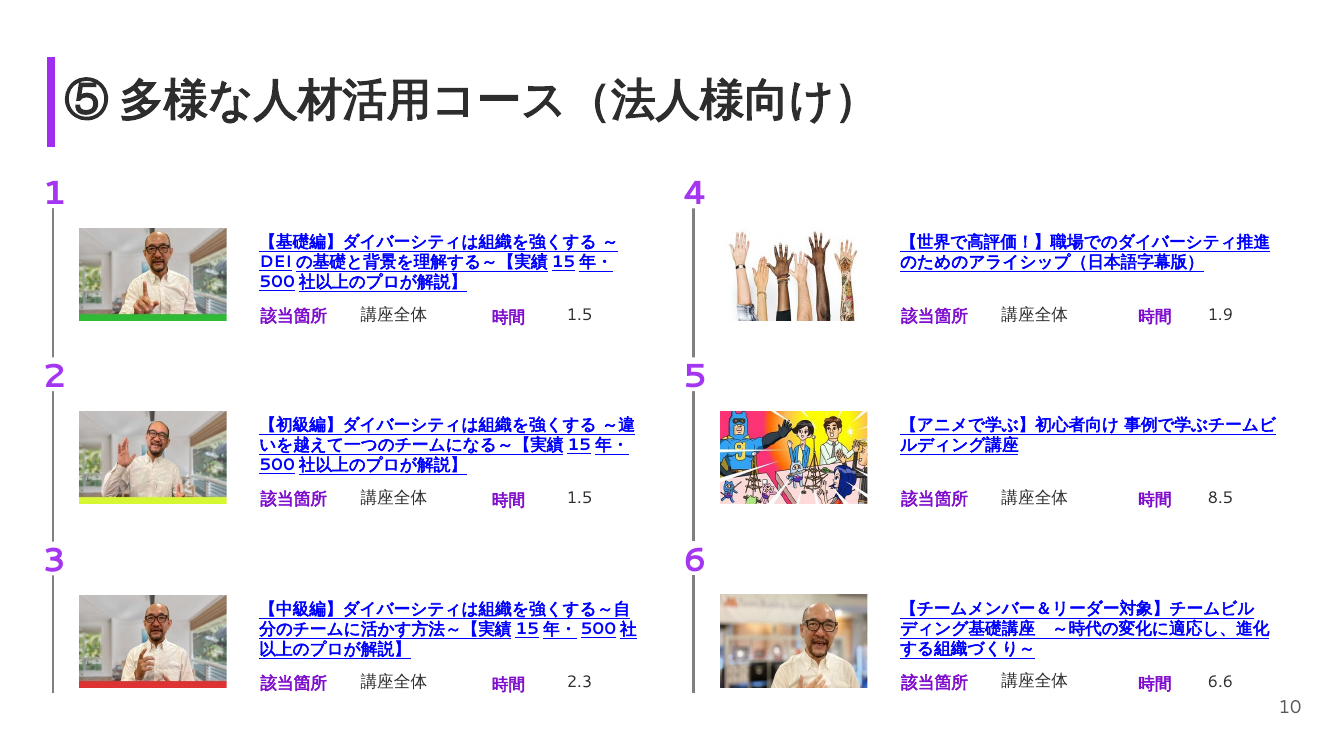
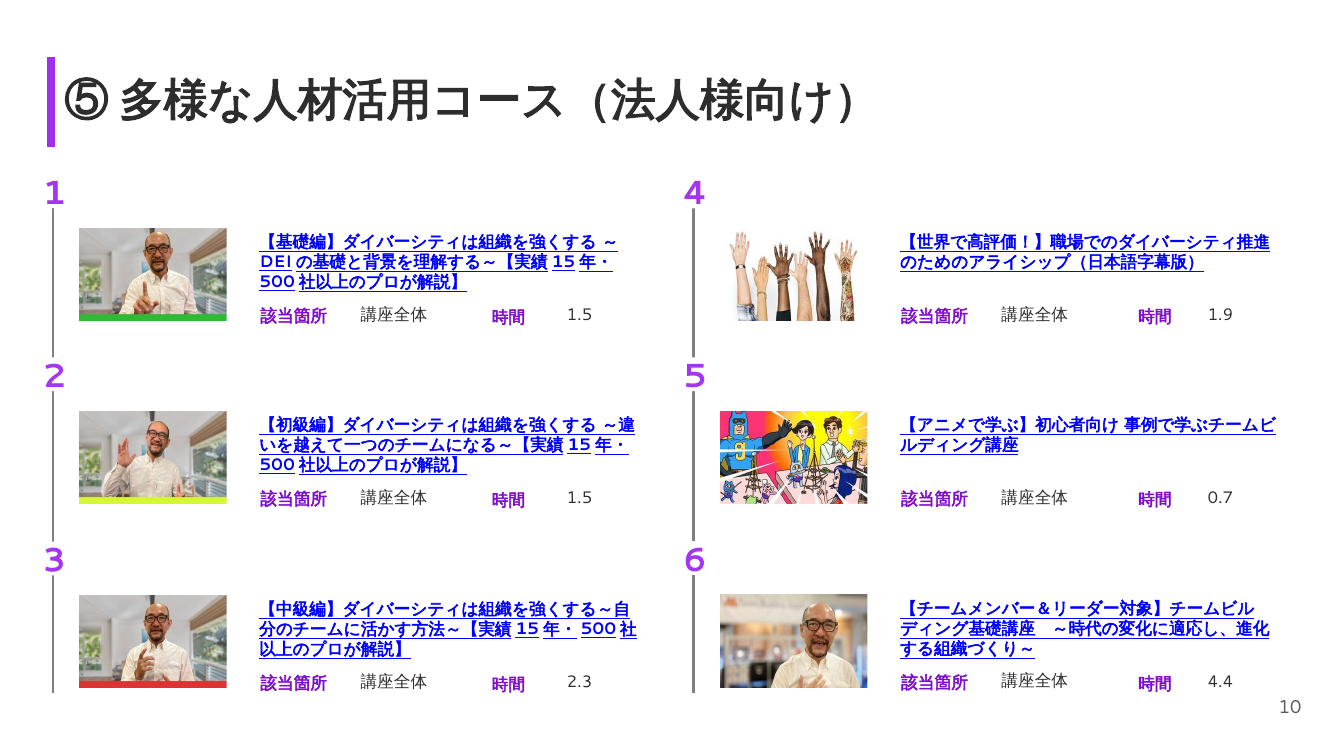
8.5: 8.5 -> 0.7 (1220, 498)
6.6: 6.6 -> 4.4 (1220, 682)
